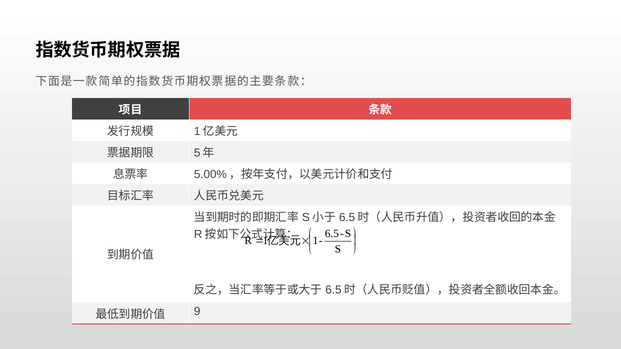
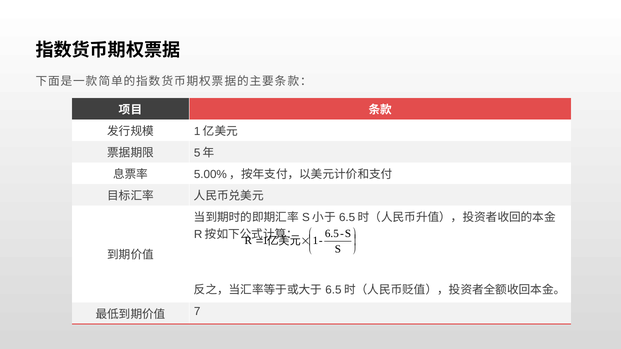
9: 9 -> 7 (197, 312)
